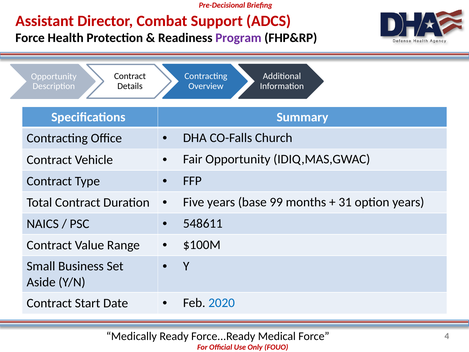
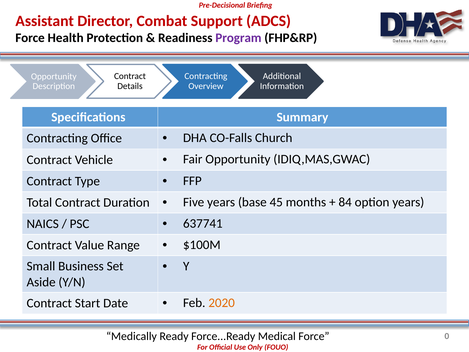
99: 99 -> 45 (276, 202)
31: 31 -> 84 (345, 202)
548611: 548611 -> 637741 (203, 223)
2020 colour: blue -> orange (222, 303)
4: 4 -> 0 (447, 336)
